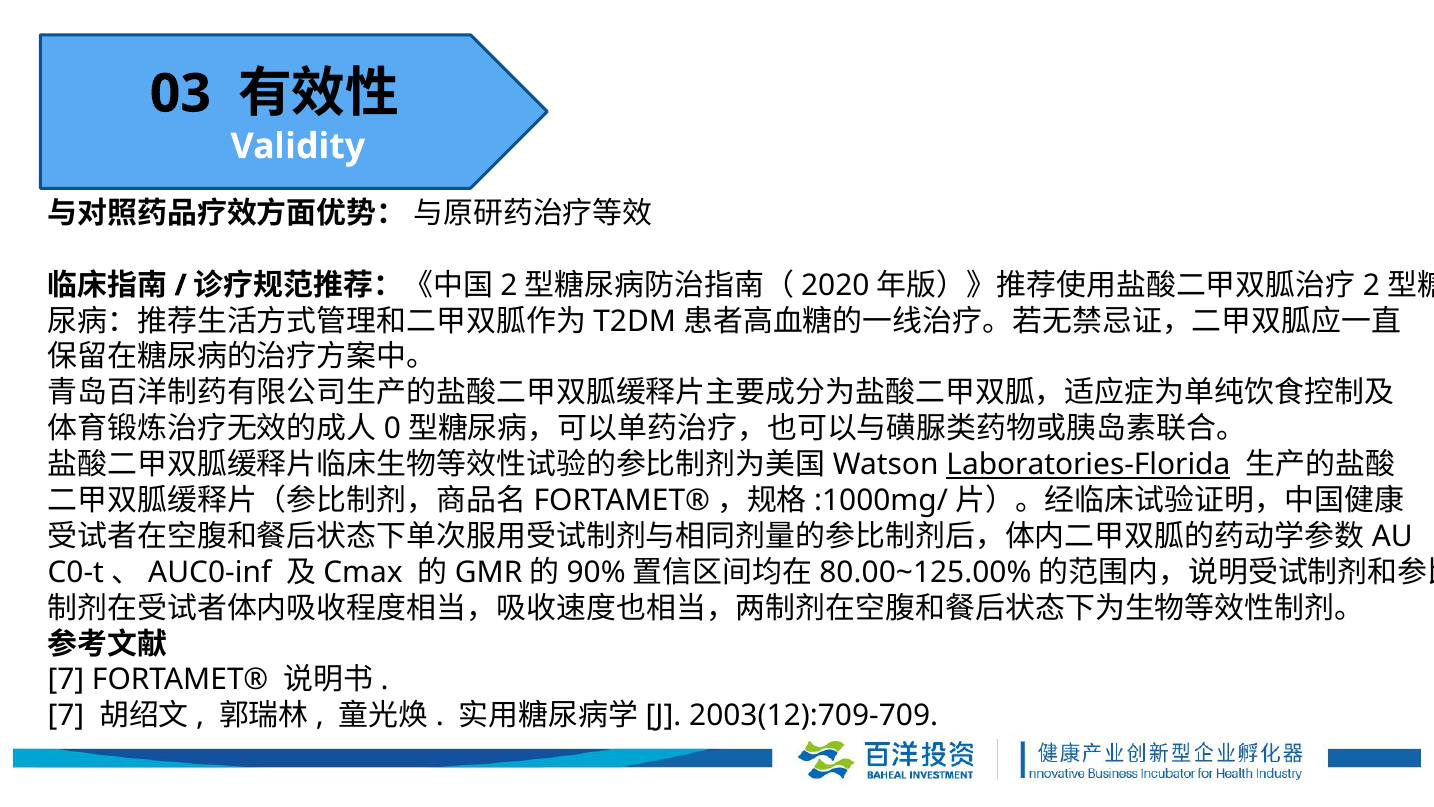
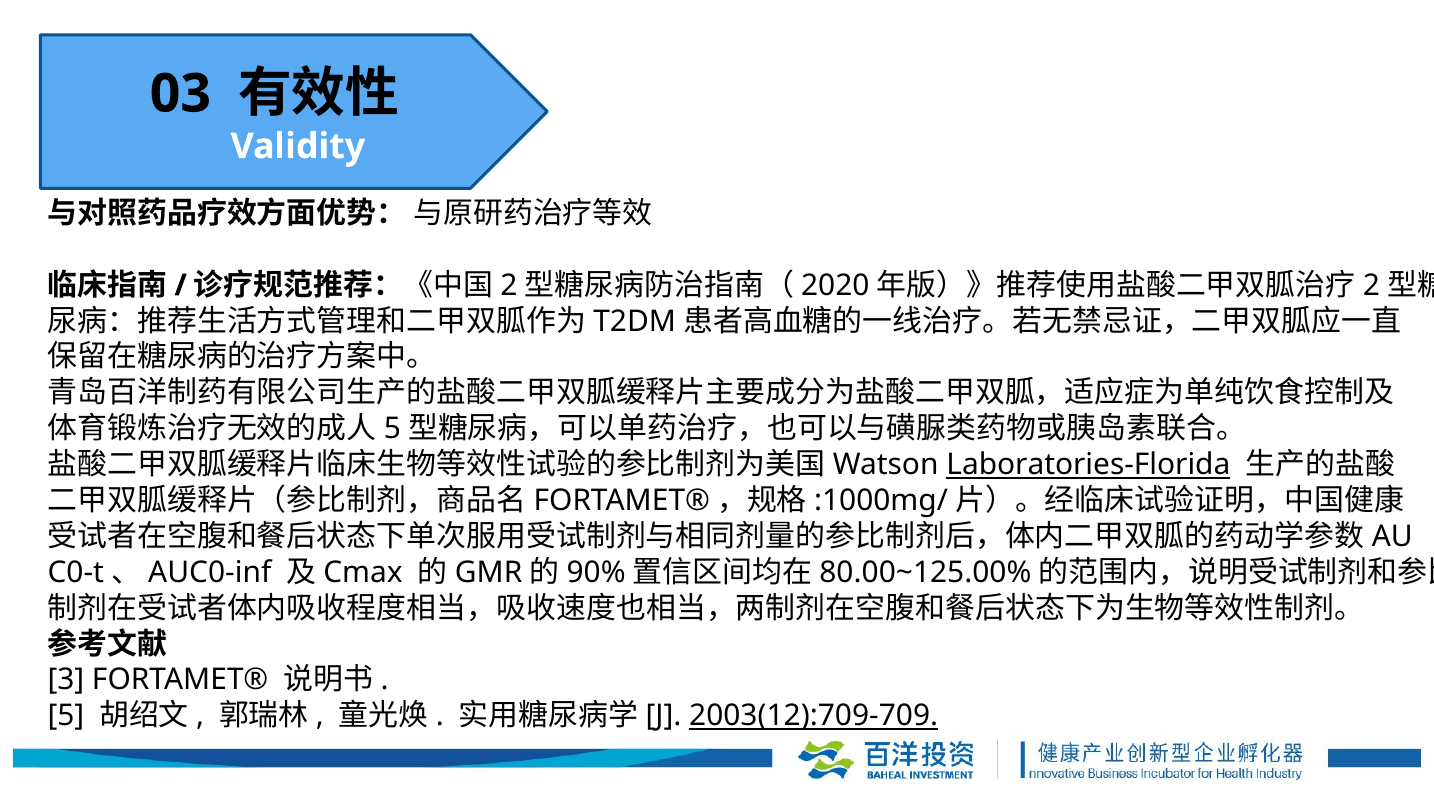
0: 0 -> 5 (393, 429)
7: 7 -> 3 (66, 680)
7: 7 -> 5 (66, 716)
2003(12):709-709 underline: none -> present (814, 716)
